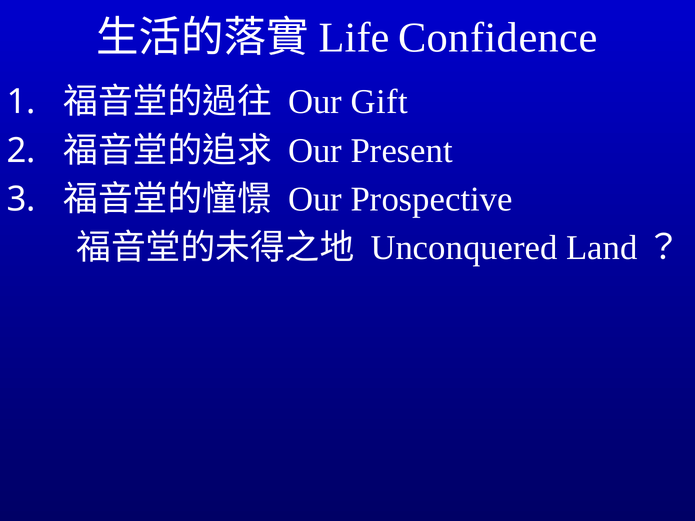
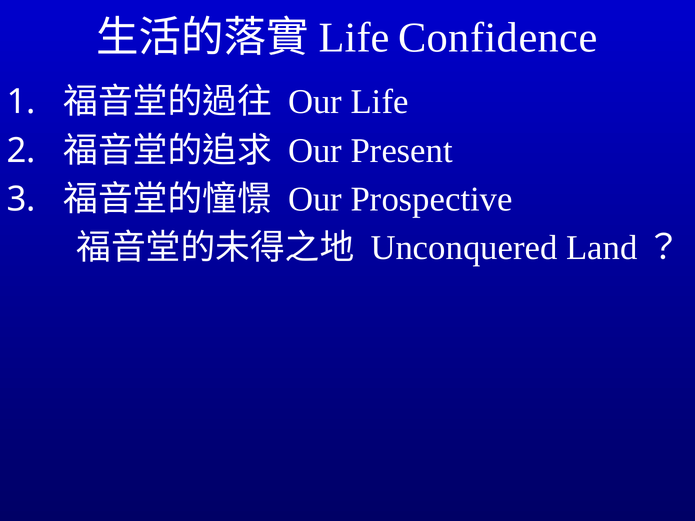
Our Gift: Gift -> Life (380, 102)
